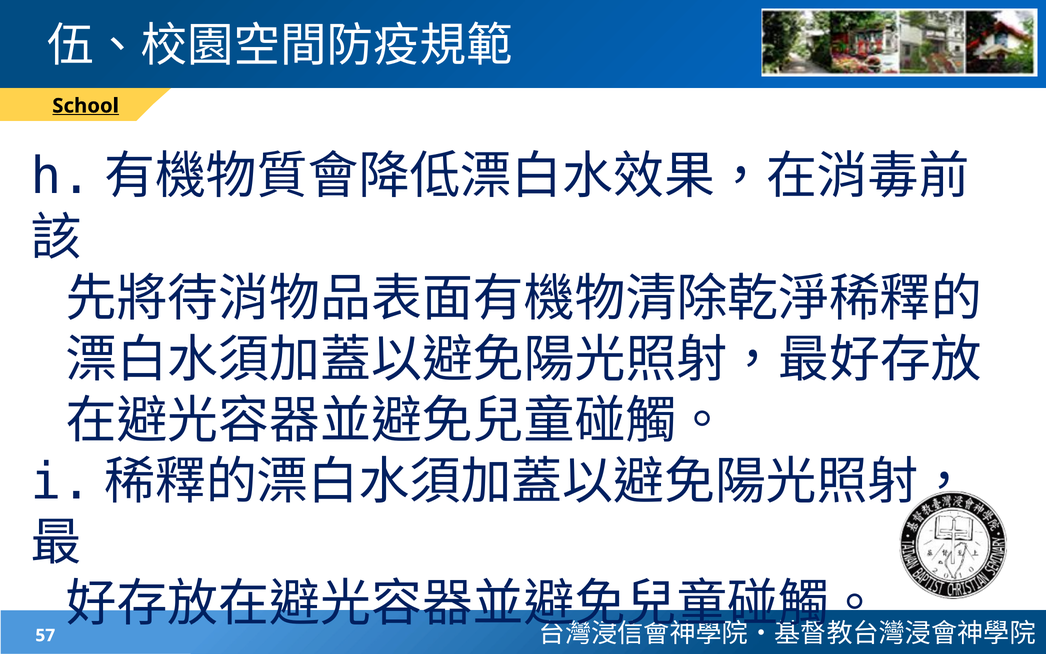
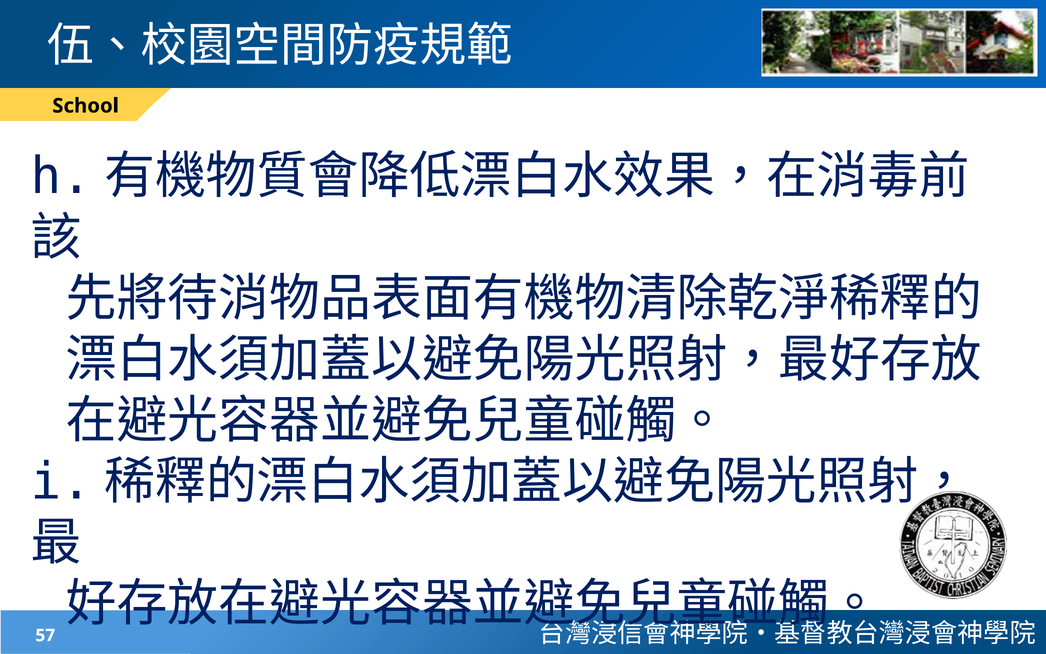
School underline: present -> none (86, 106)
